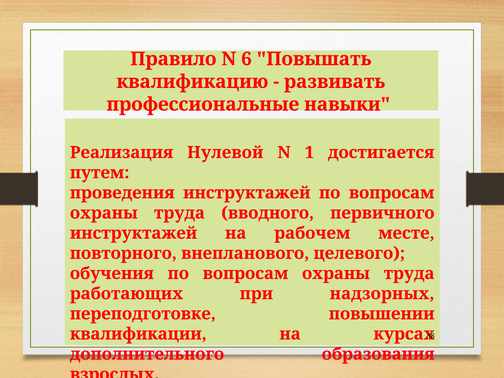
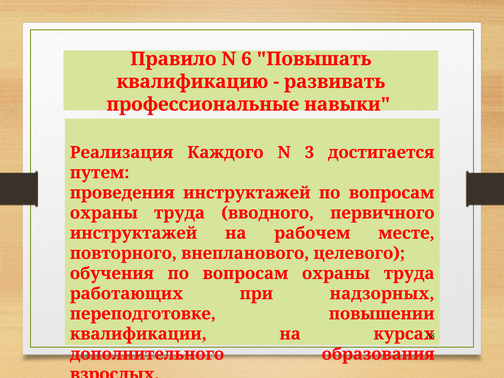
Нулевой: Нулевой -> Каждого (225, 153)
1: 1 -> 3 (309, 153)
